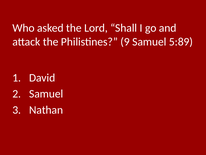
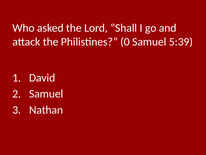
9: 9 -> 0 (125, 42)
5:89: 5:89 -> 5:39 (181, 42)
